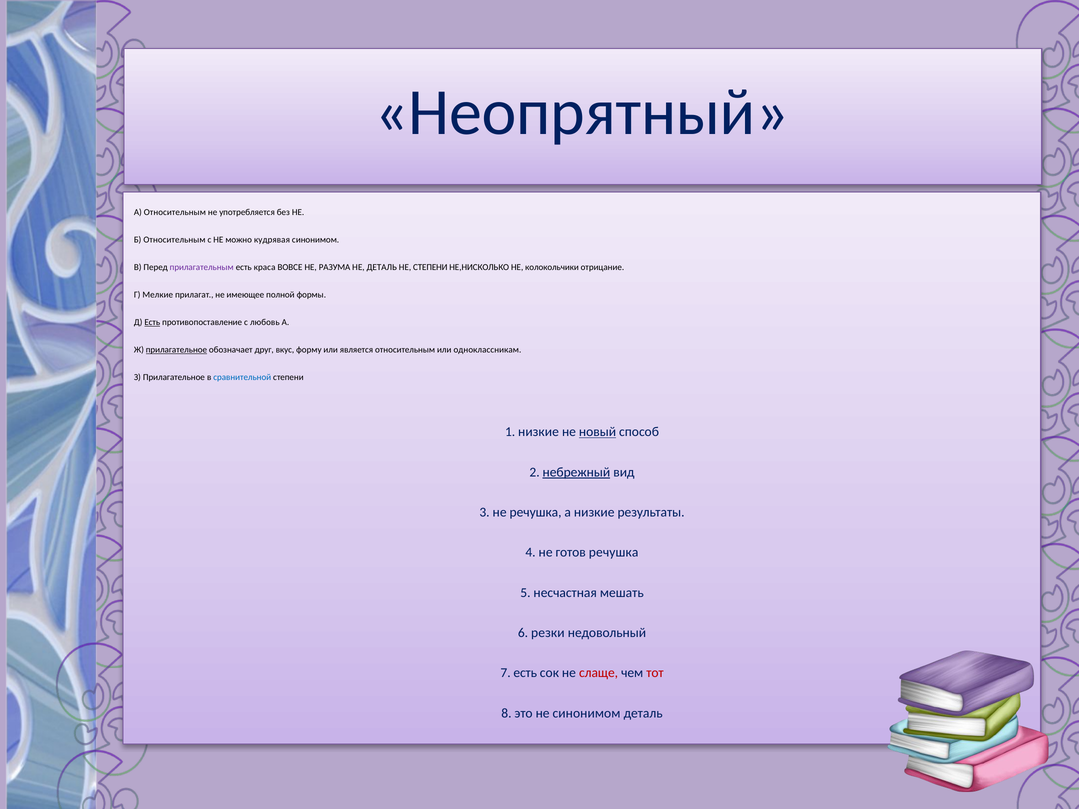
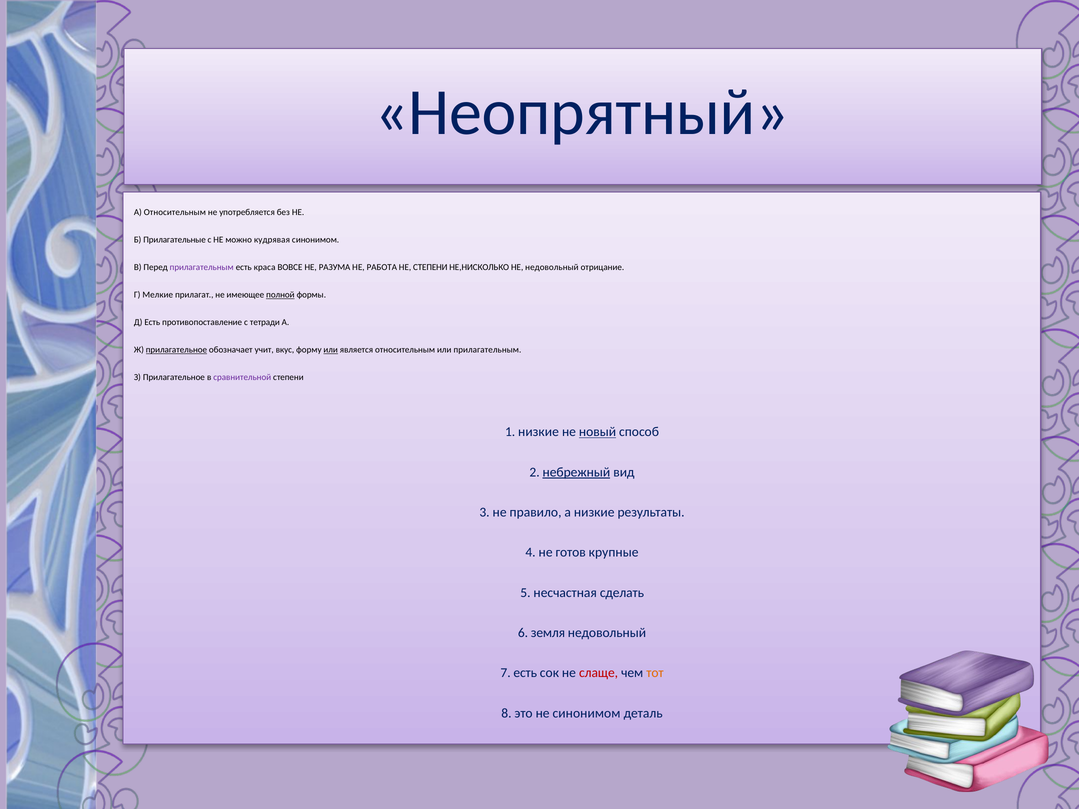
Б Относительным: Относительным -> Прилагательные (175, 240)
НЕ ДЕТАЛЬ: ДЕТАЛЬ -> РАБОТА (382, 267)
НЕ колокольчики: колокольчики -> недовольный (552, 267)
полной underline: none -> present (280, 295)
Есть underline: present -> none (152, 322)
любовь: любовь -> тетради (265, 322)
друг: друг -> учит (264, 350)
или underline: none -> present (331, 350)
или одноклассникам: одноклассникам -> прилагательным (487, 350)
сравнительной colour: blue -> purple (242, 378)
не речушка: речушка -> правило (536, 512)
готов речушка: речушка -> крупные (614, 553)
мешать: мешать -> сделать (622, 593)
резки: резки -> земля (548, 633)
тот colour: red -> orange (655, 673)
